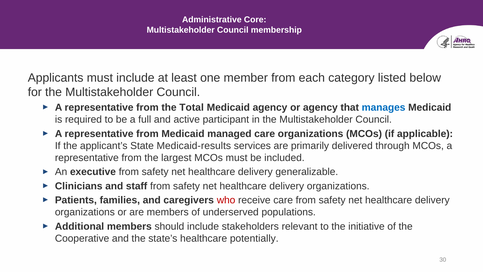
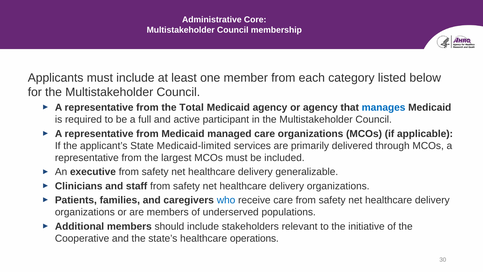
Medicaid-results: Medicaid-results -> Medicaid-limited (194, 146)
who colour: red -> blue (226, 200)
potentially: potentially -> operations (254, 238)
